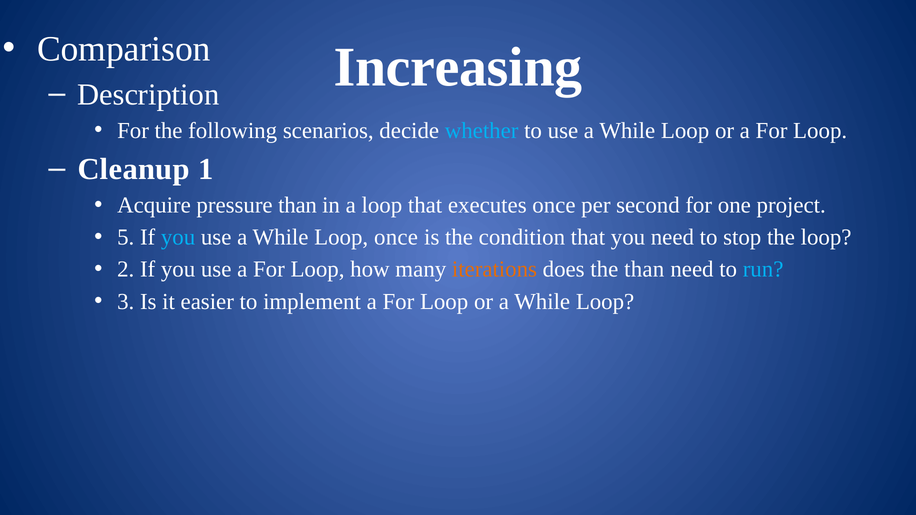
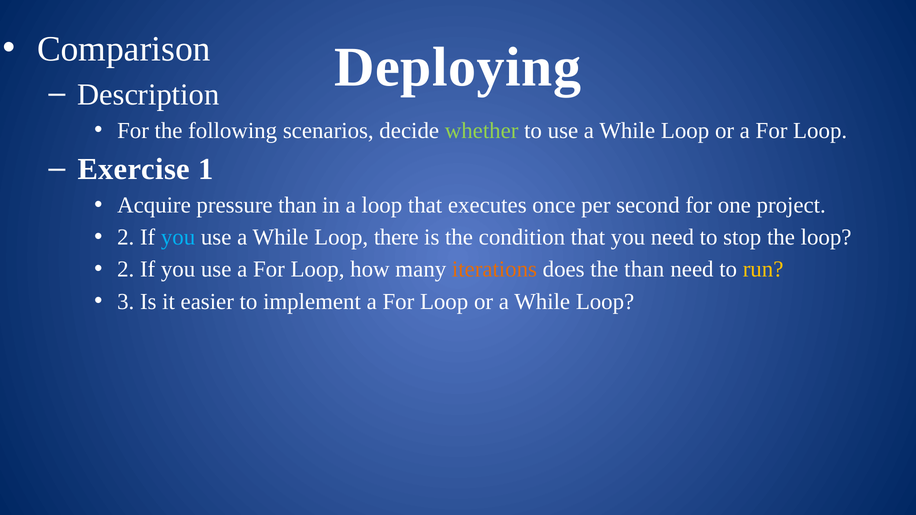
Increasing: Increasing -> Deploying (458, 67)
whether colour: light blue -> light green (482, 131)
Cleanup: Cleanup -> Exercise (134, 169)
5: 5 -> 2 (126, 237)
Loop once: once -> there (396, 237)
run colour: light blue -> yellow (763, 270)
